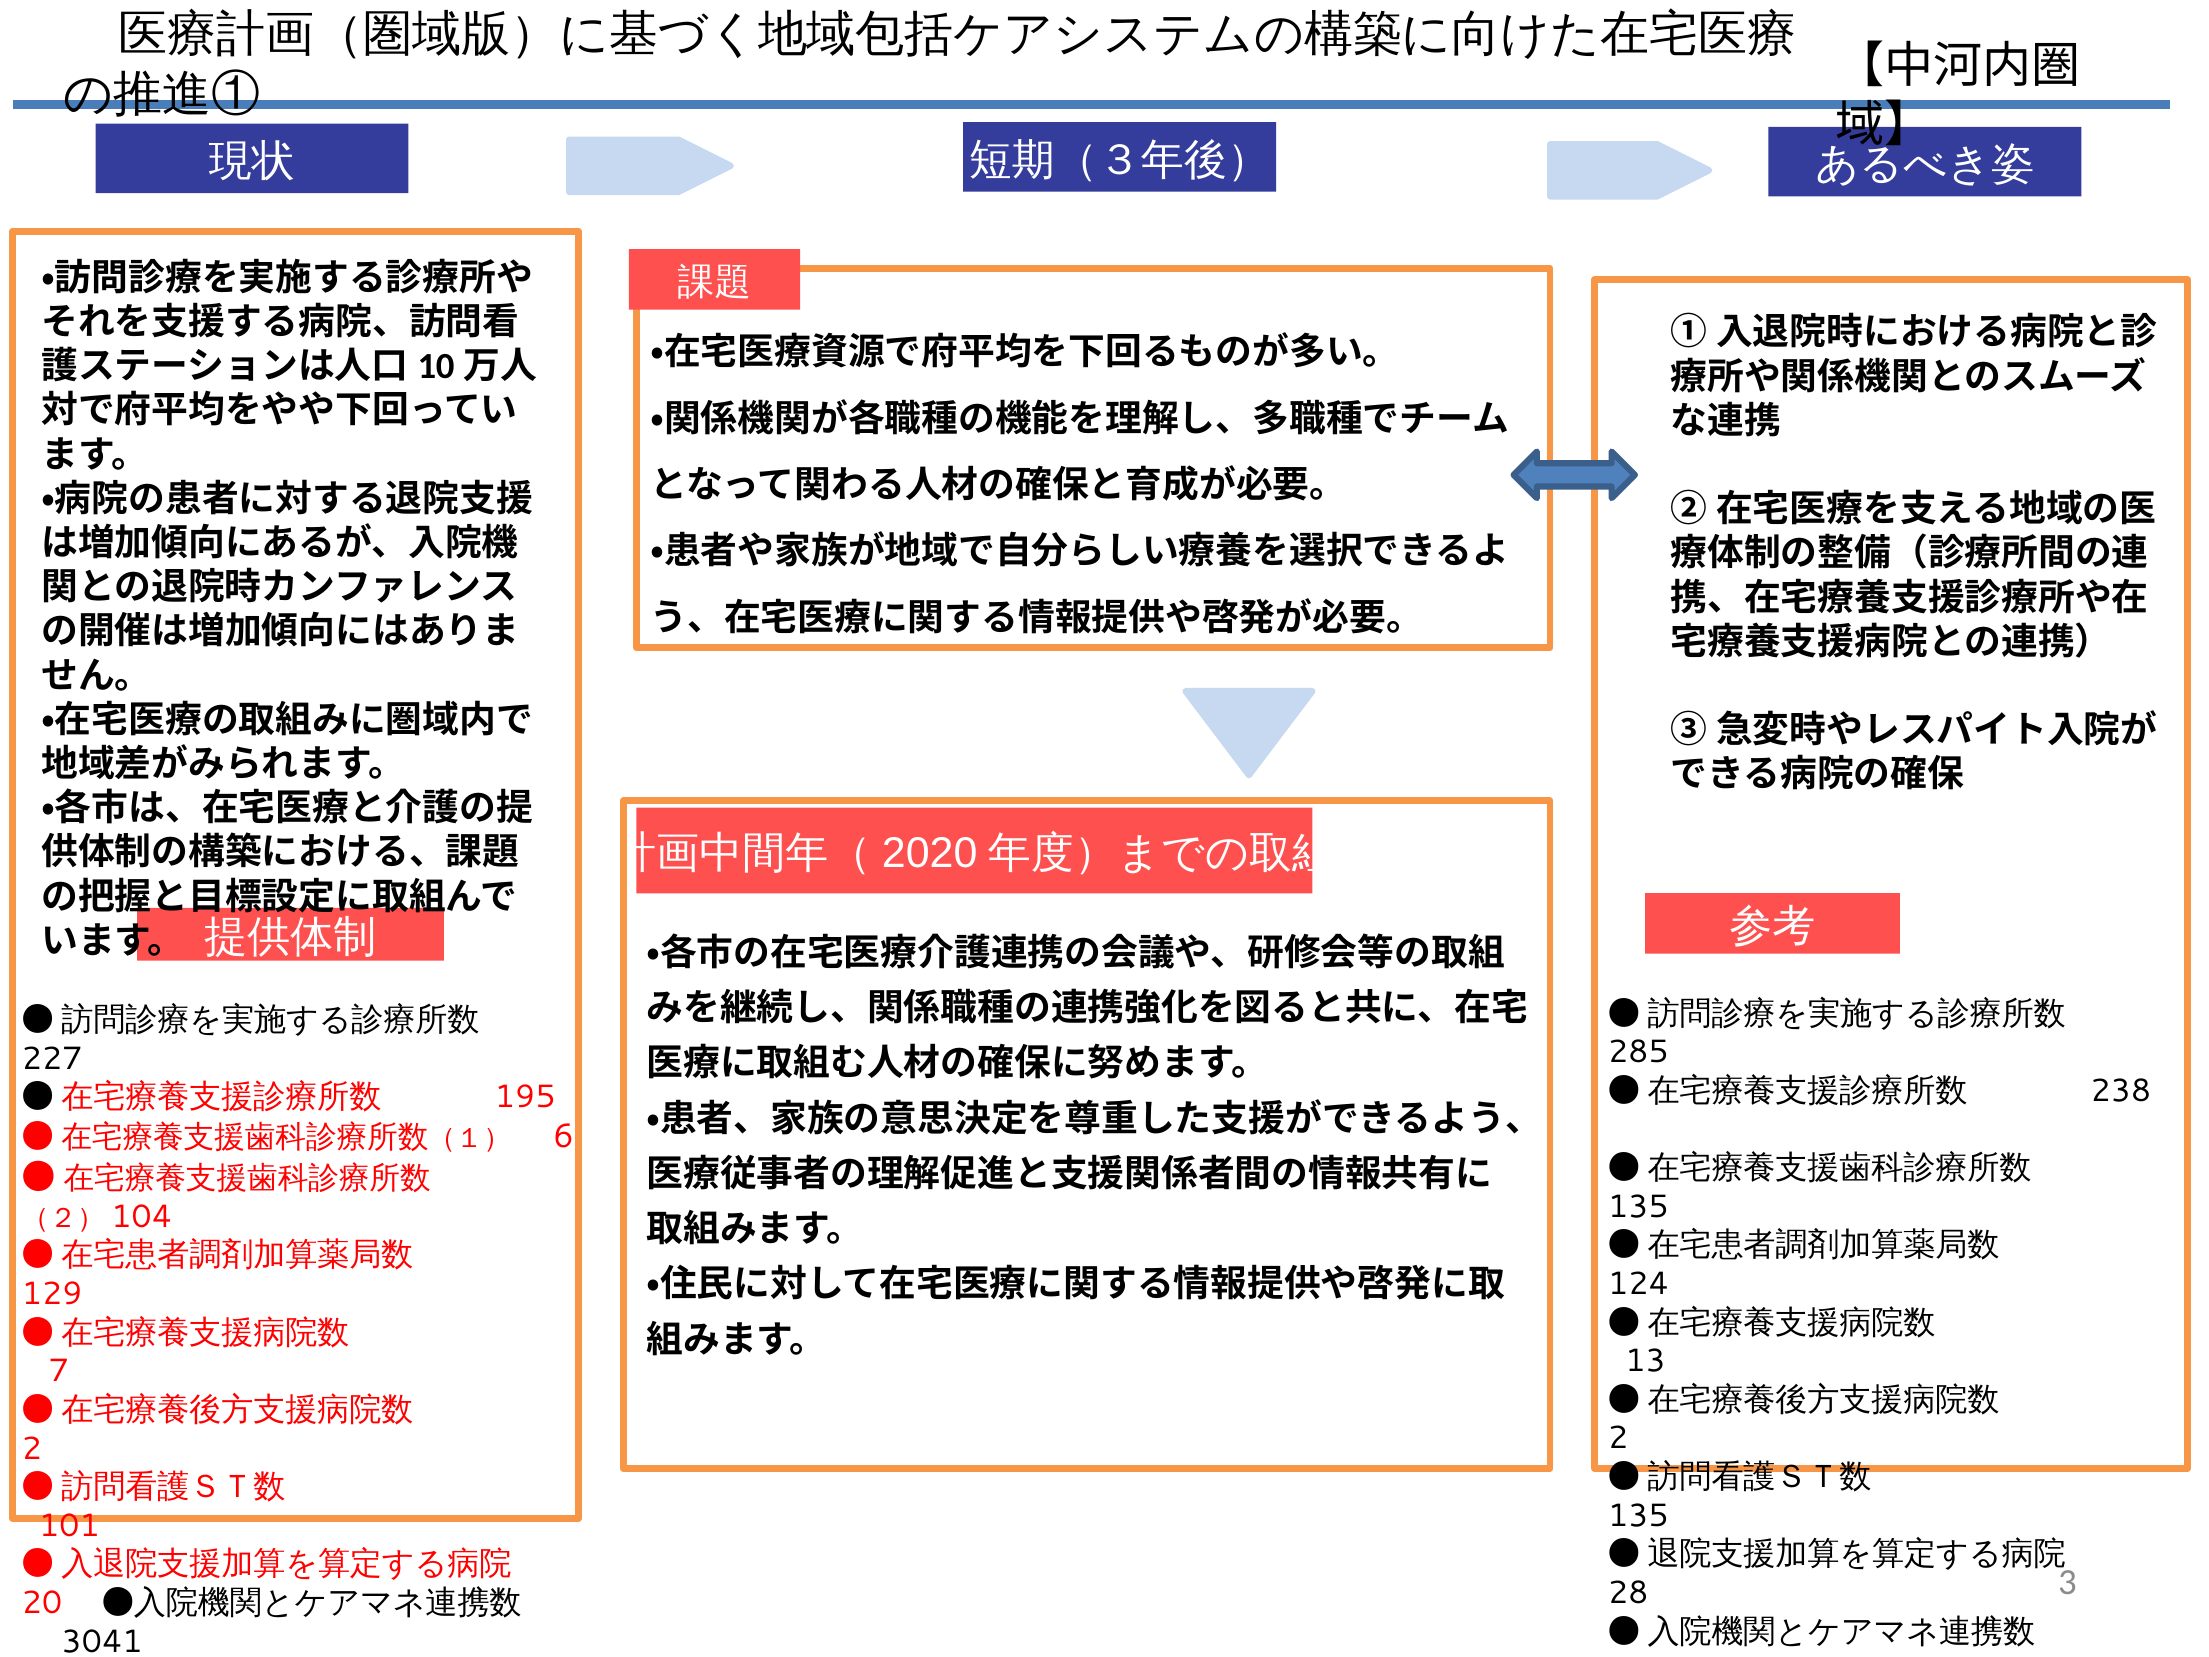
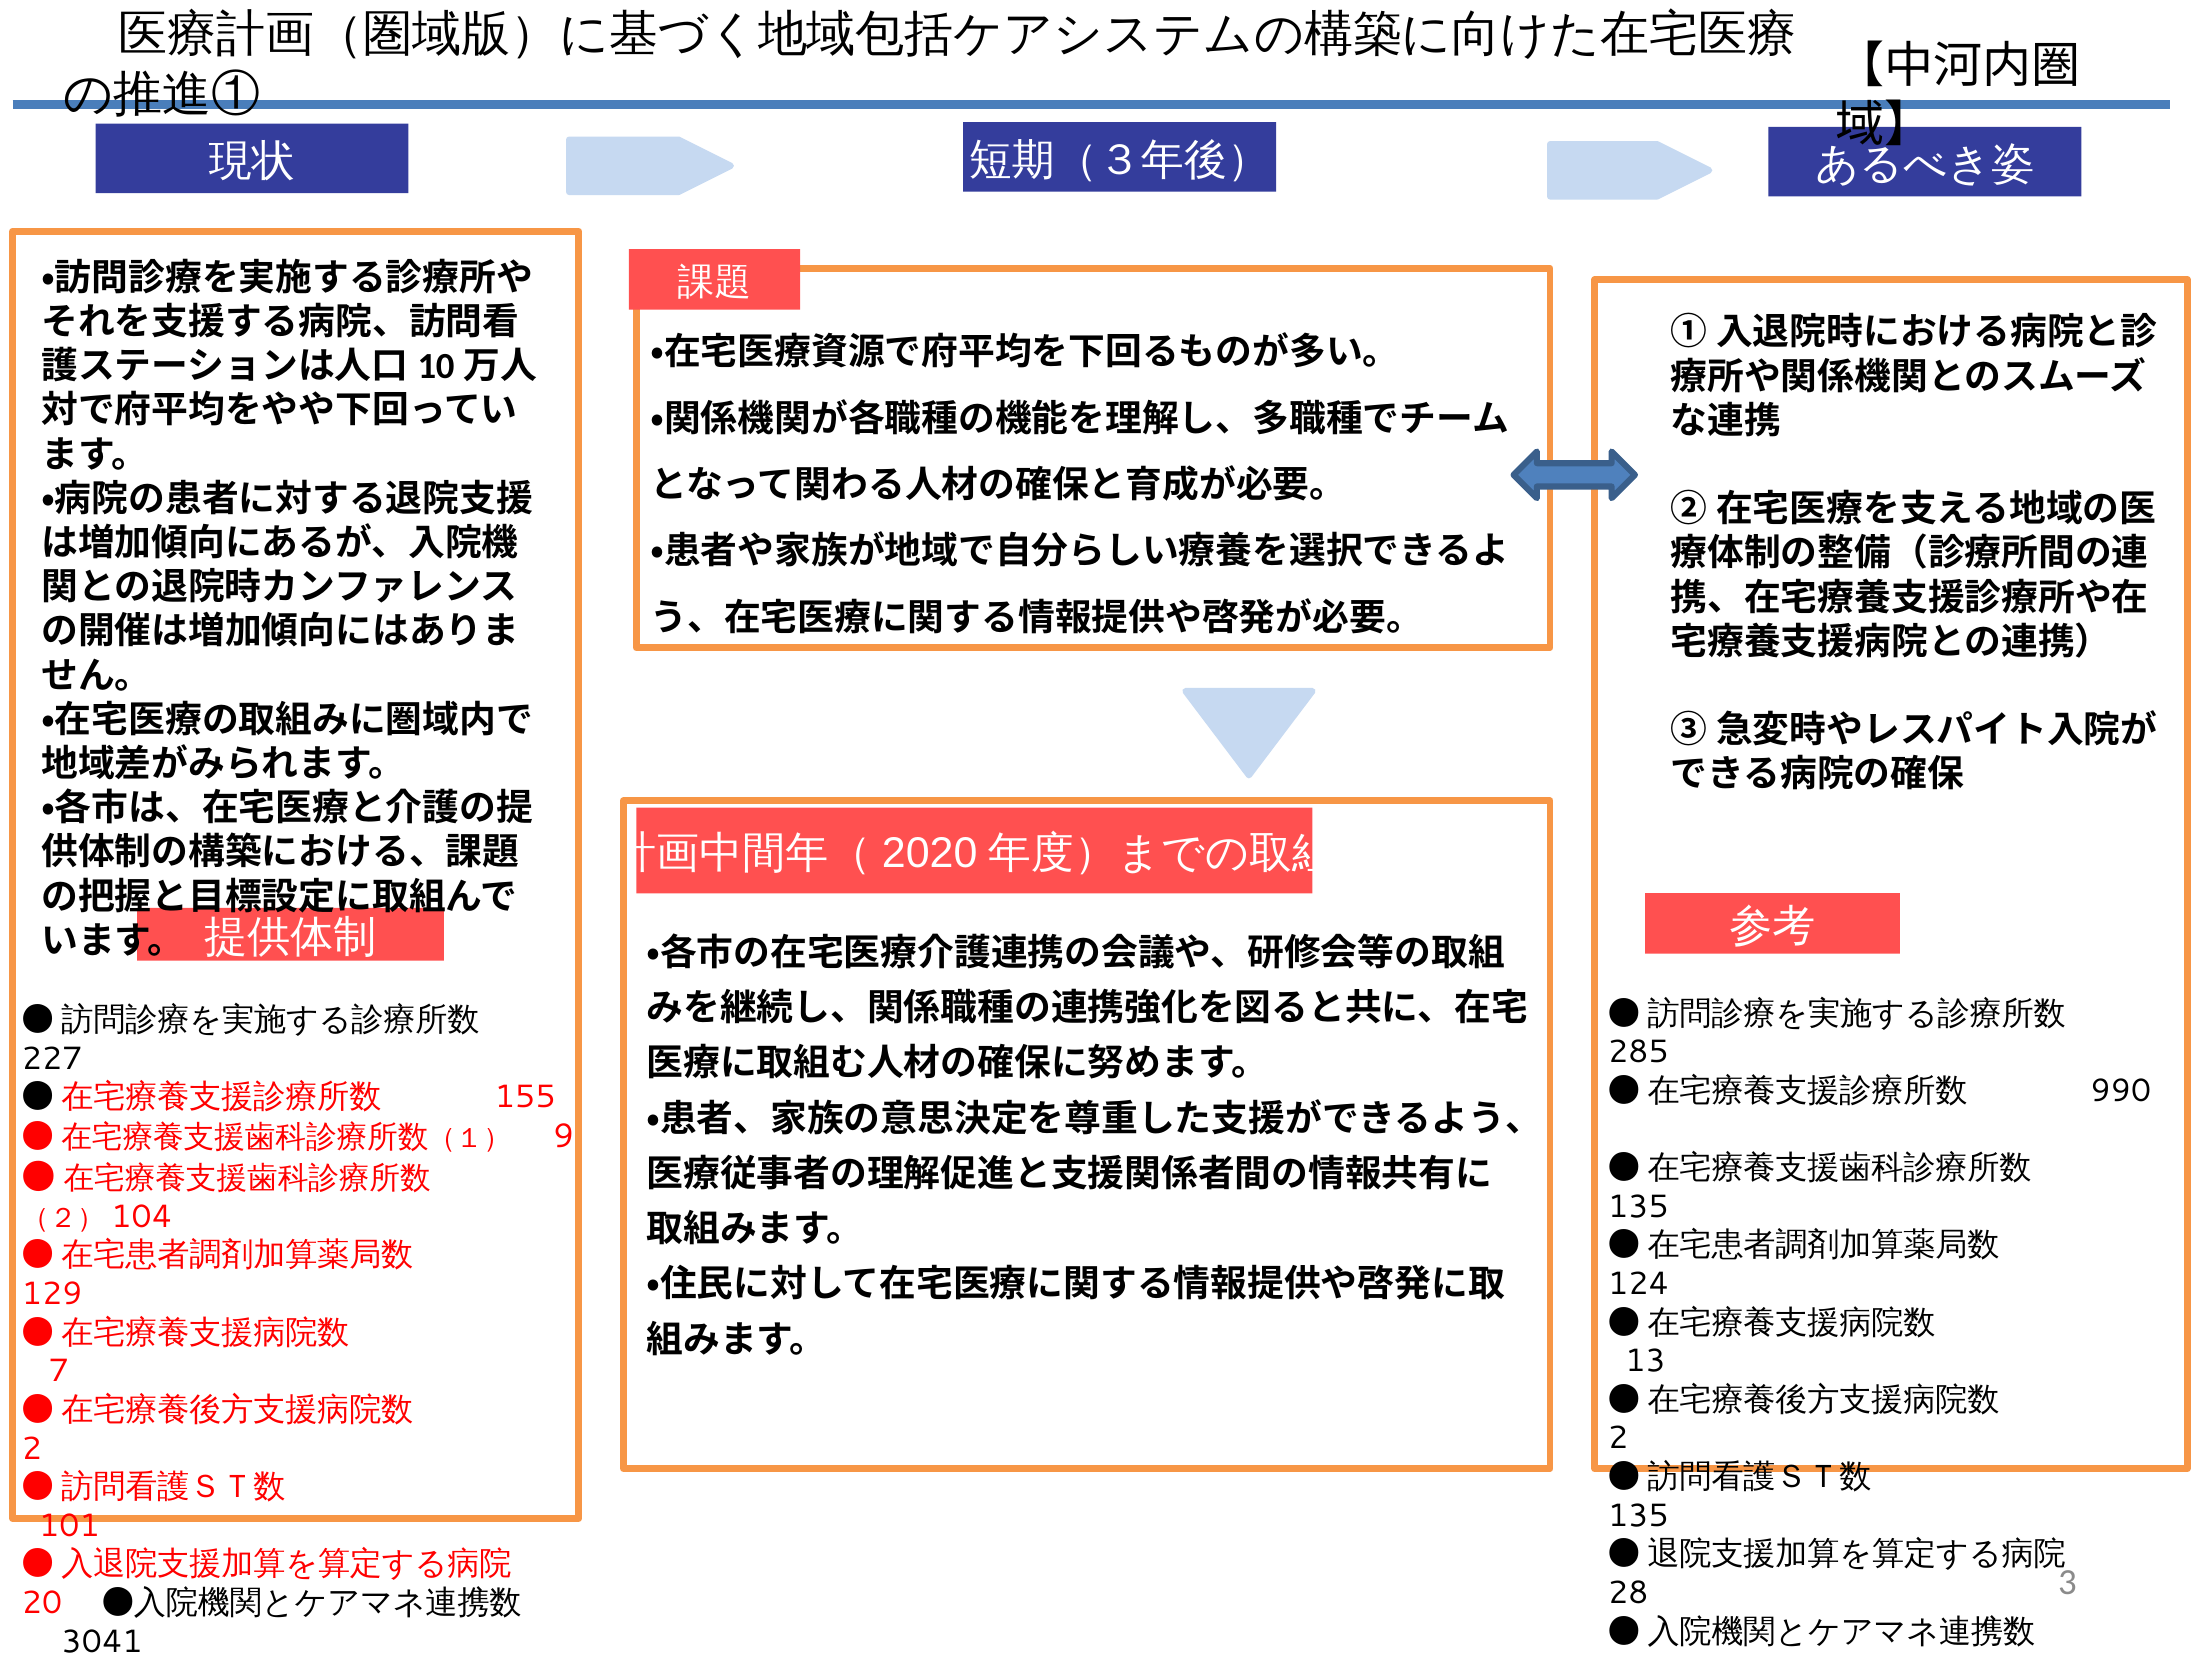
238: 238 -> 990 (2121, 1091)
195: 195 -> 155 (525, 1097)
6: 6 -> 9 (564, 1137)
